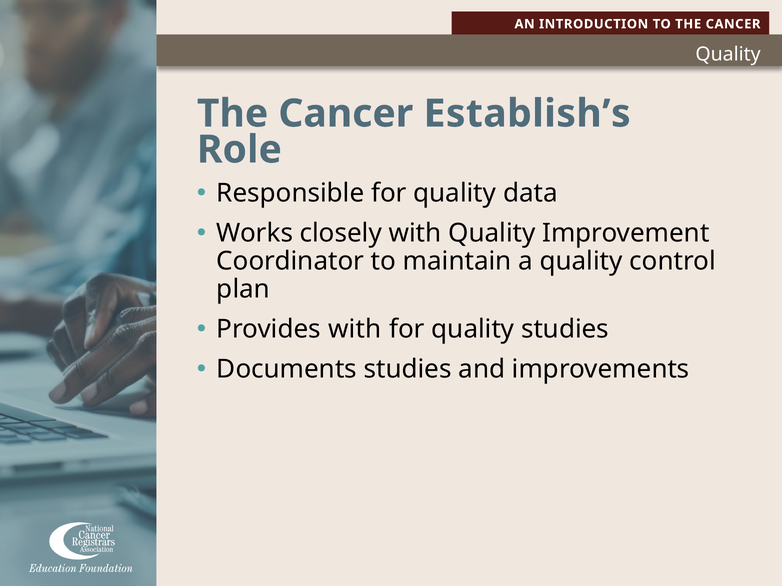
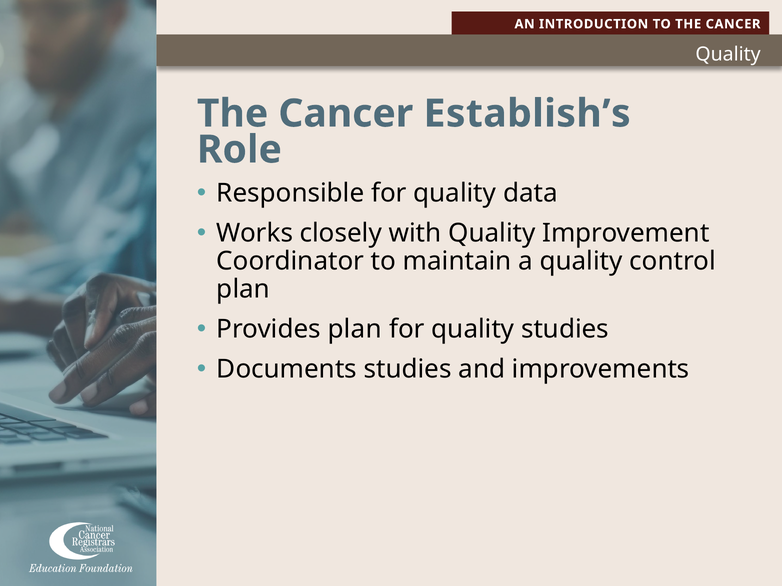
Provides with: with -> plan (355, 330)
